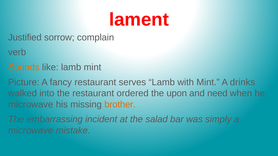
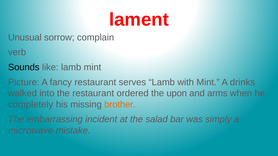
Justified: Justified -> Unusual (25, 37)
Sounds colour: orange -> black (24, 67)
need: need -> arms (217, 94)
microwave: microwave -> completely (31, 105)
